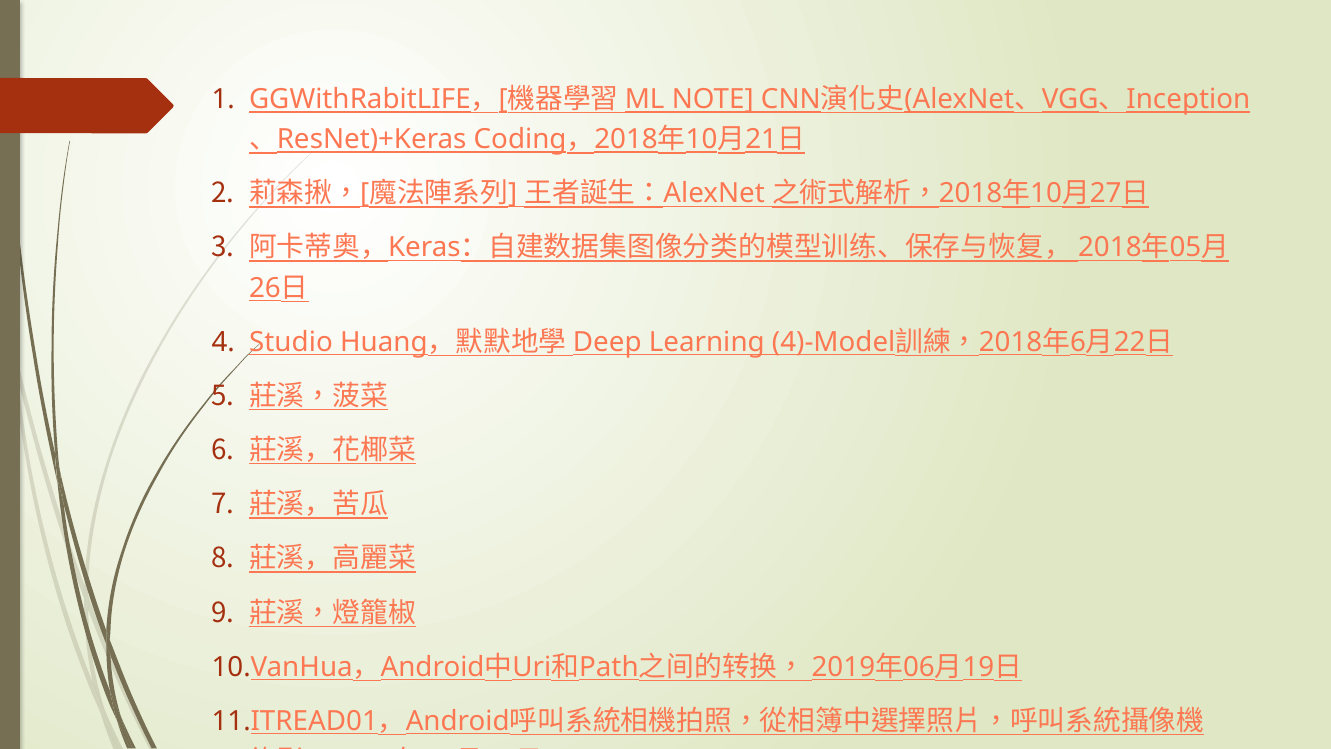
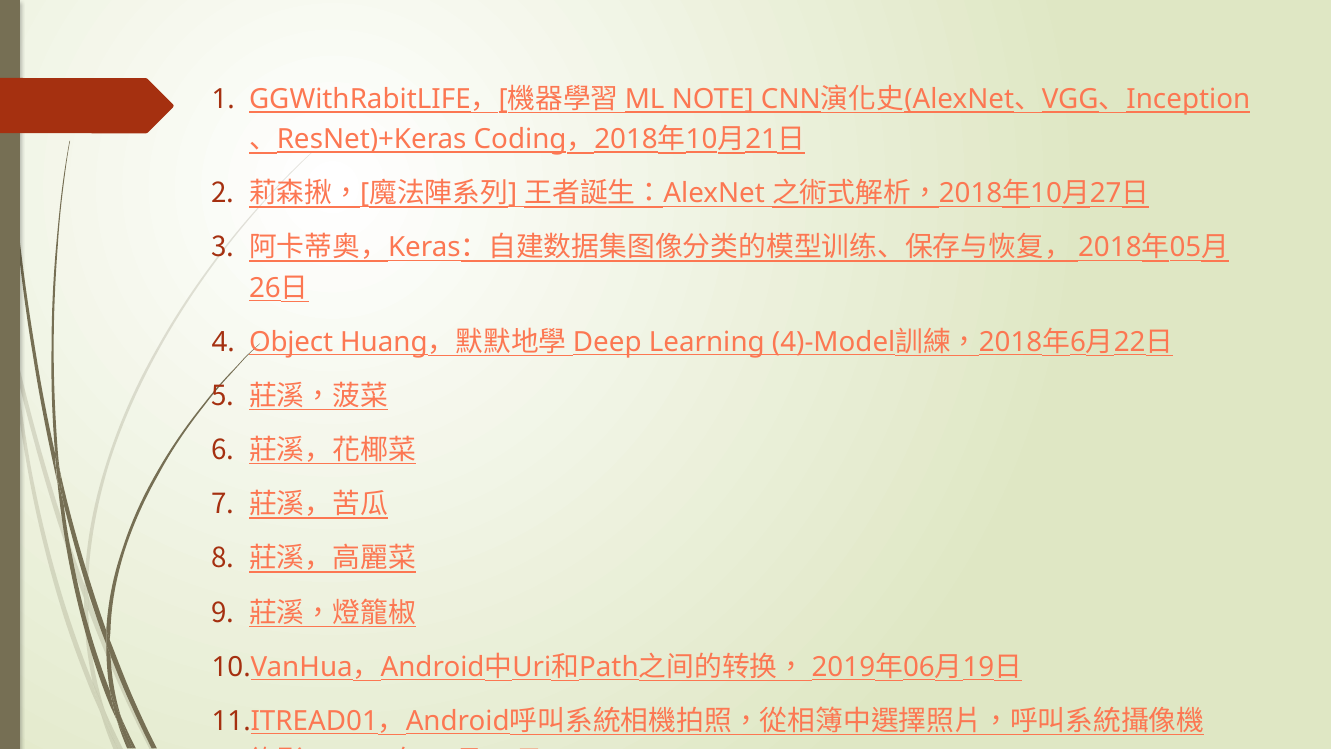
Studio: Studio -> Object (291, 342)
